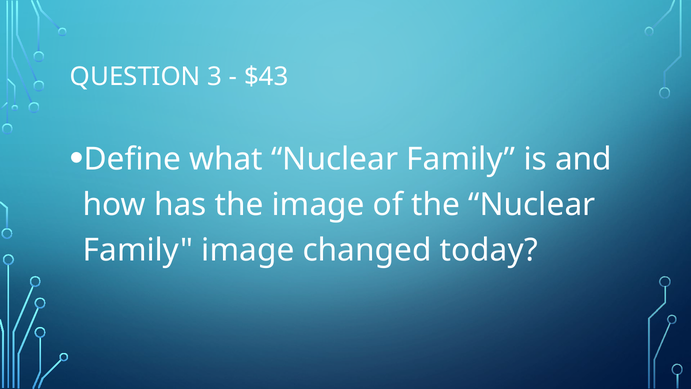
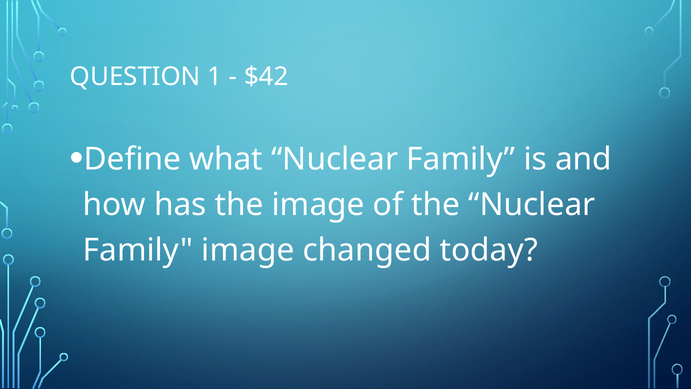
3: 3 -> 1 (215, 77)
$43: $43 -> $42 (266, 77)
